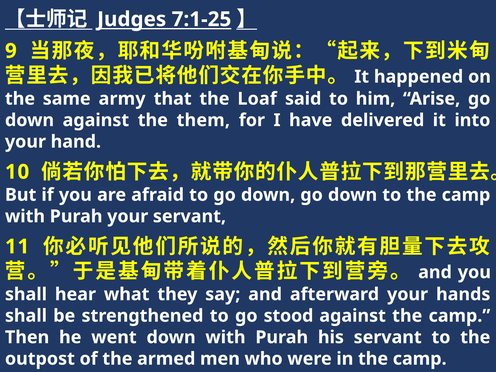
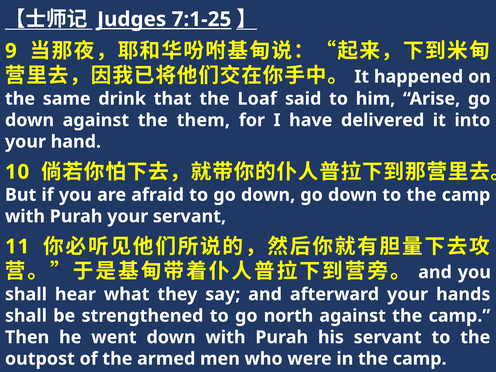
army: army -> drink (122, 99)
stood: stood -> north (289, 316)
